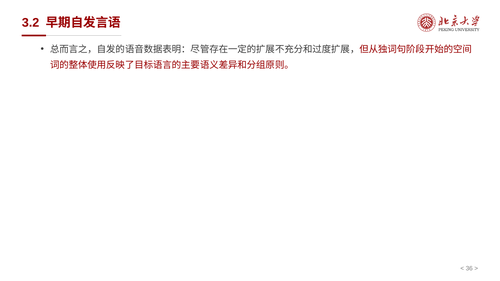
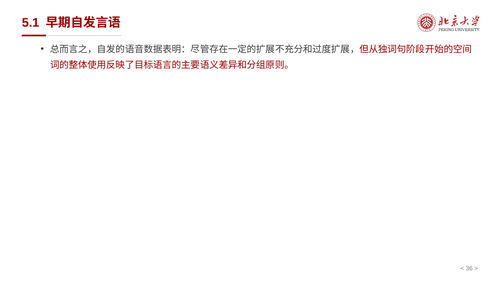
3.2: 3.2 -> 5.1 (31, 23)
